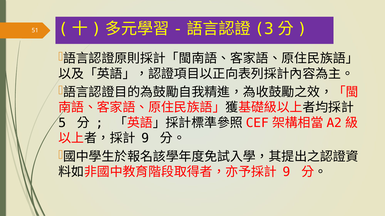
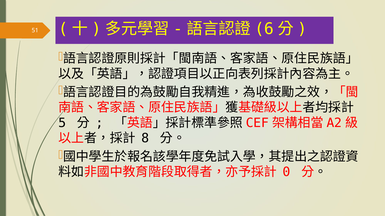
3: 3 -> 6 (264, 29)
9: 9 -> 8 (145, 139)
9: 9 -> 0 (287, 172)
